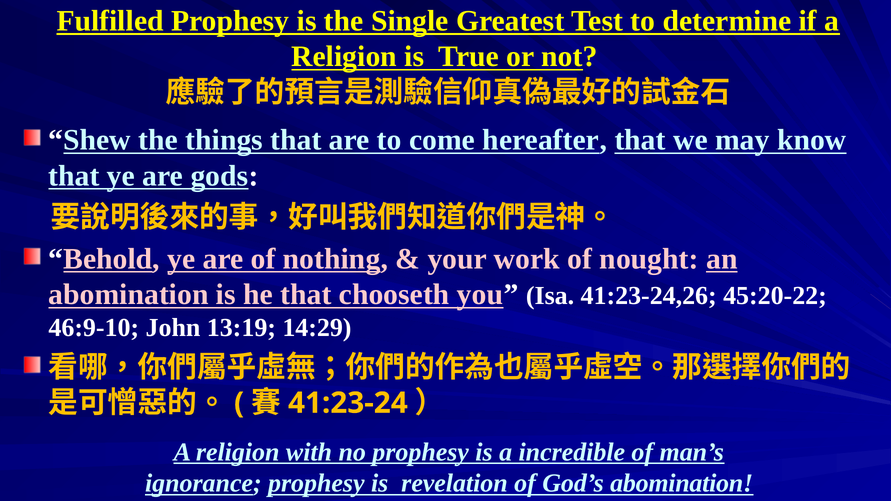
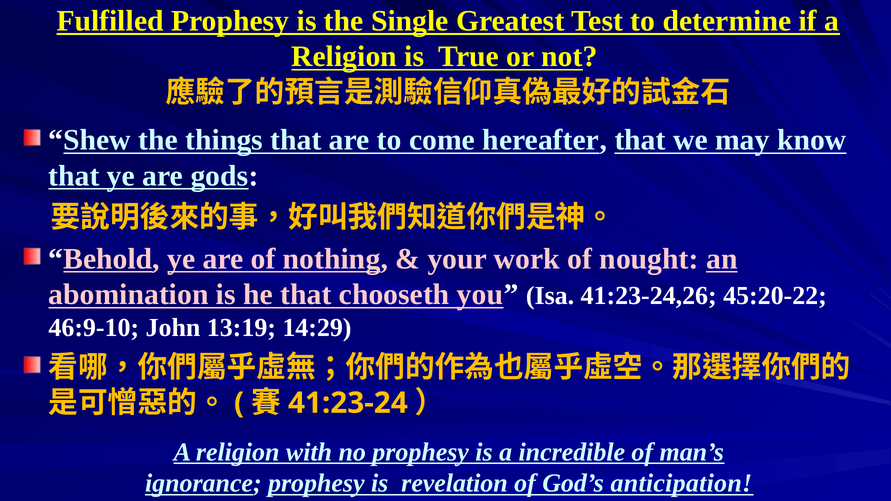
God’s abomination: abomination -> anticipation (681, 483)
